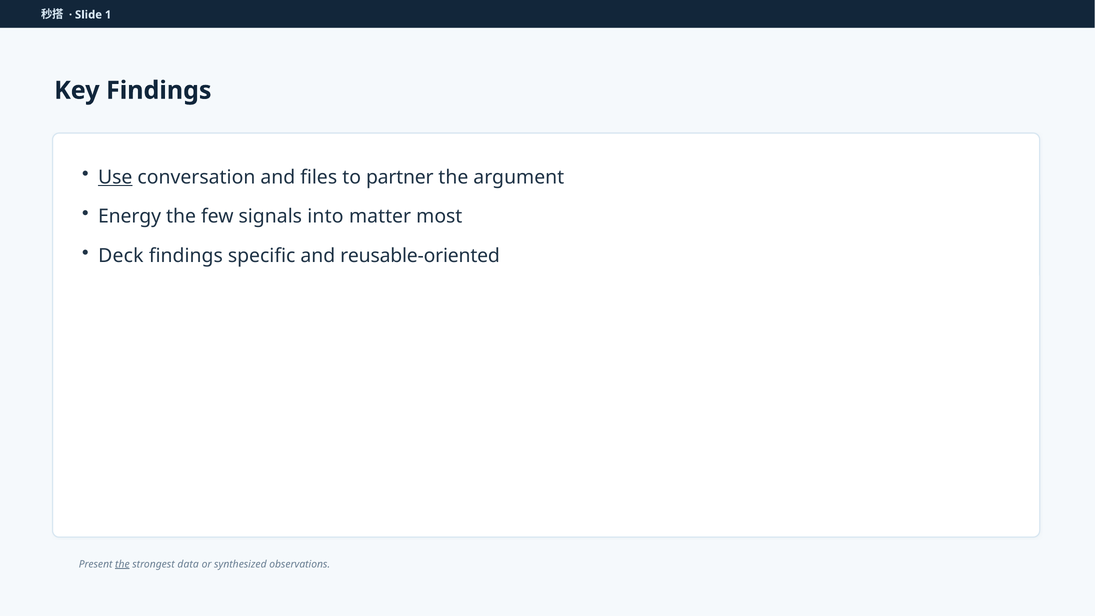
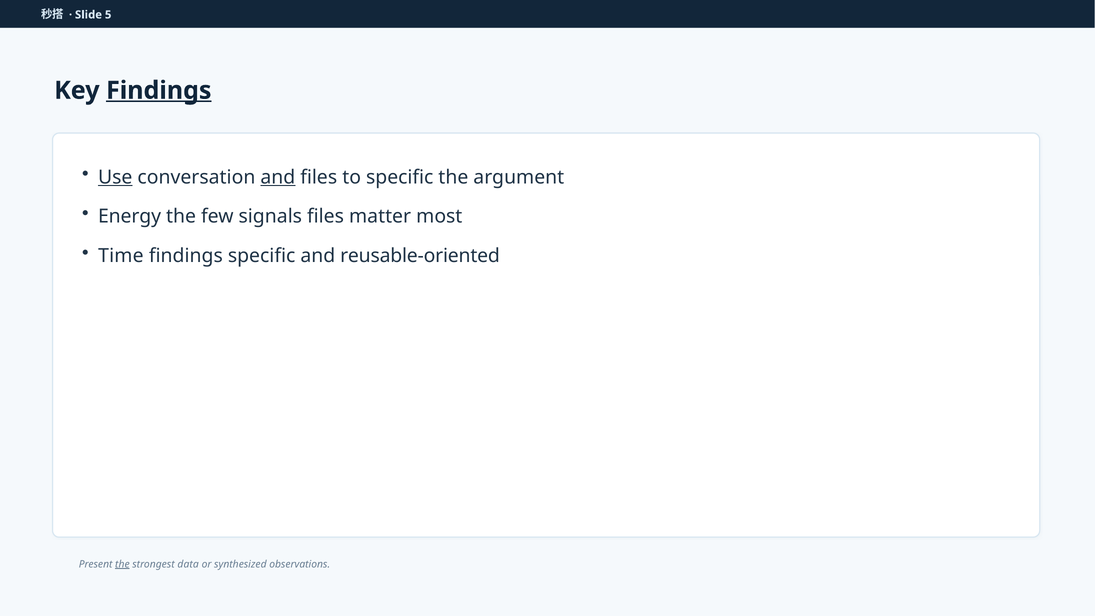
1: 1 -> 5 (108, 15)
Findings underline: none -> present (159, 90)
and underline: none -> present (278, 177)
to partner: partner -> specific (400, 177)
signals into: into -> files (326, 216)
Deck: Deck -> Time (121, 256)
